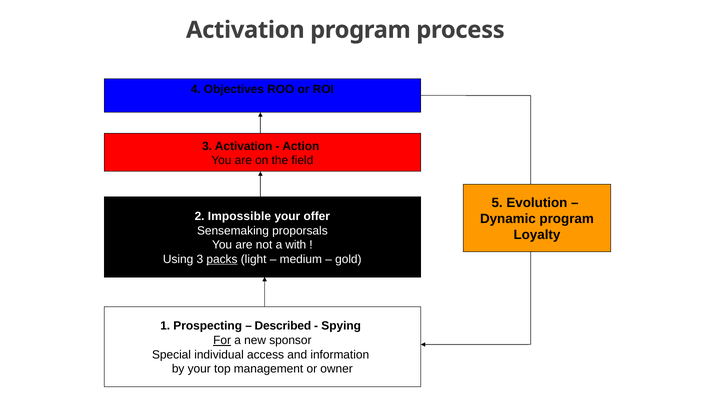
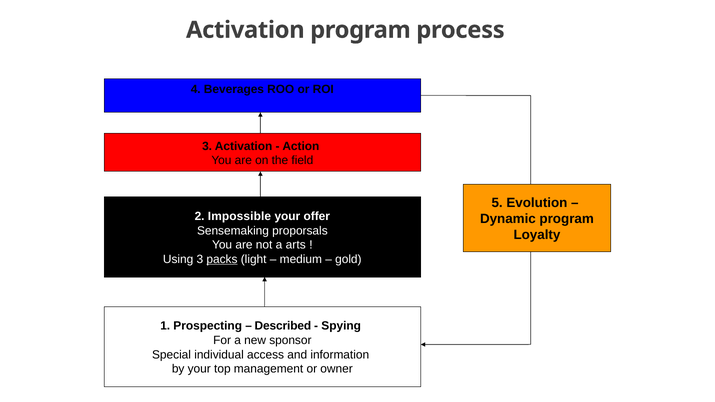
Objectives: Objectives -> Beverages (234, 89)
with: with -> arts (296, 245)
For underline: present -> none (222, 340)
